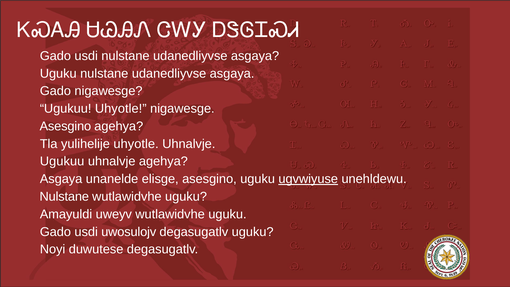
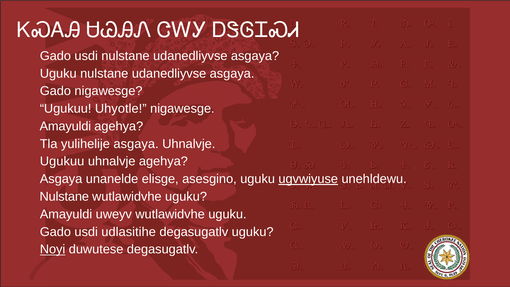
Asesgino: Asesgino -> Amayuldi (65, 126)
yulihelije uhyotle: uhyotle -> asgaya (136, 144)
uwosulojv: uwosulojv -> udlasitihe (129, 232)
Noyi underline: none -> present (53, 249)
